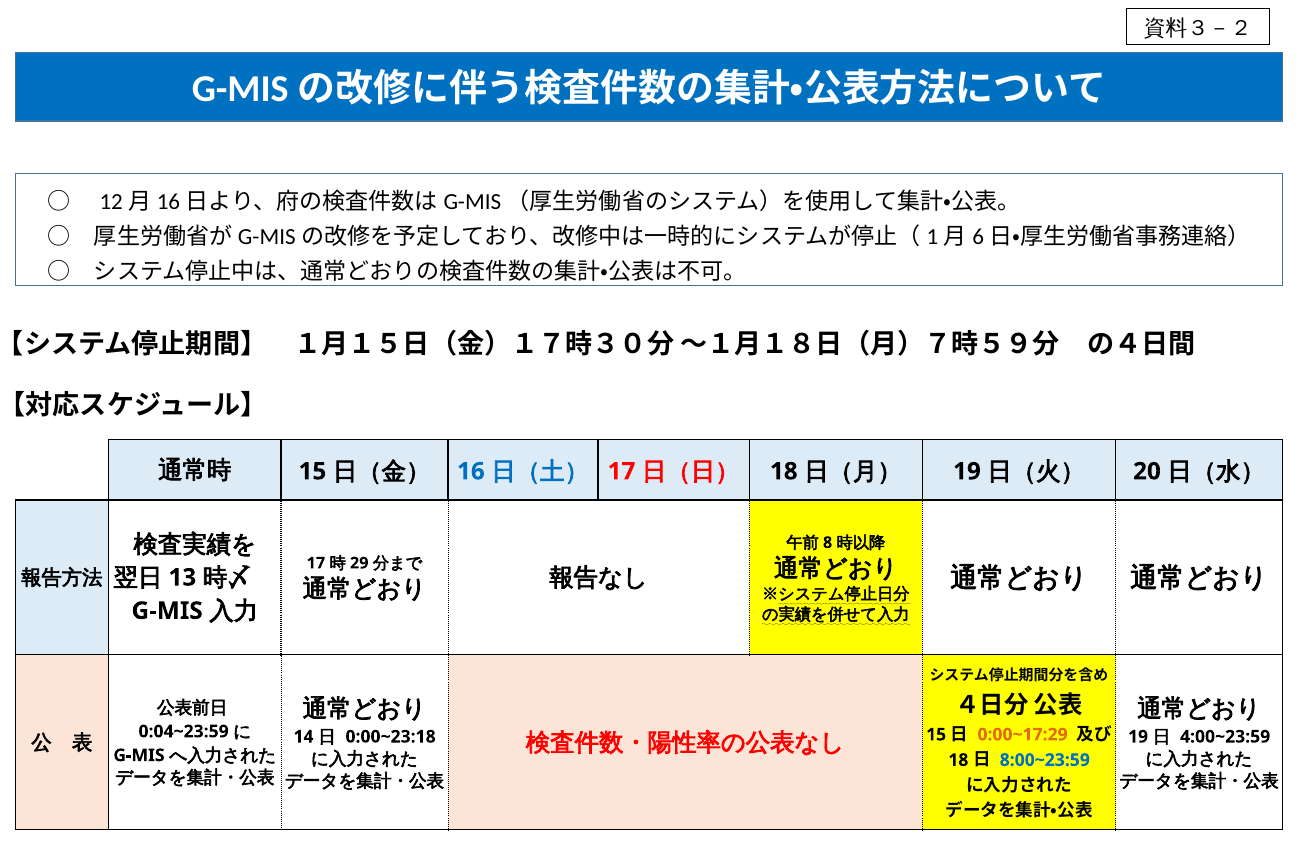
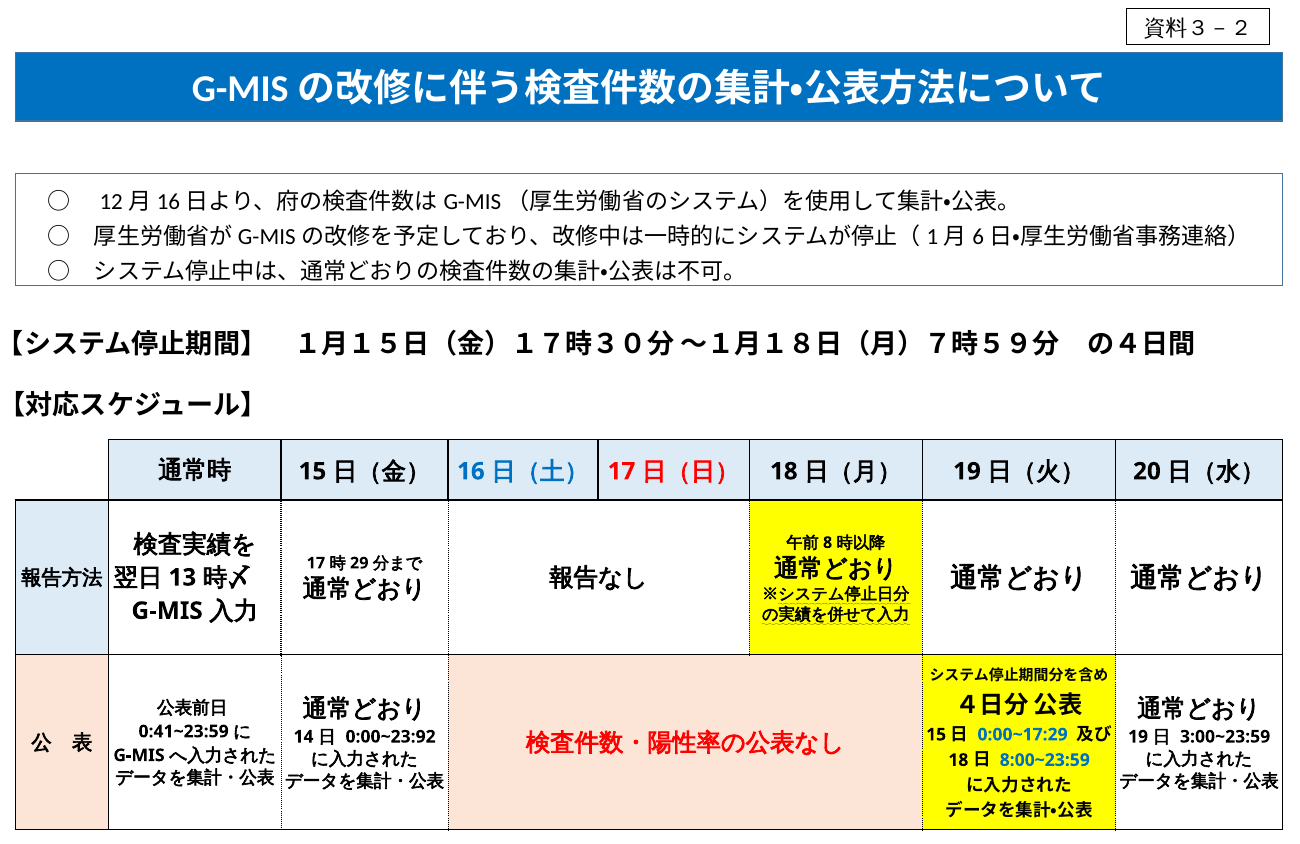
0:04~23:59: 0:04~23:59 -> 0:41~23:59 (184, 732)
0:00~17:29 colour: orange -> blue (1023, 735)
0:00~23:18: 0:00~23:18 -> 0:00~23:92 (391, 737)
4:00~23:59: 4:00~23:59 -> 3:00~23:59 (1225, 737)
